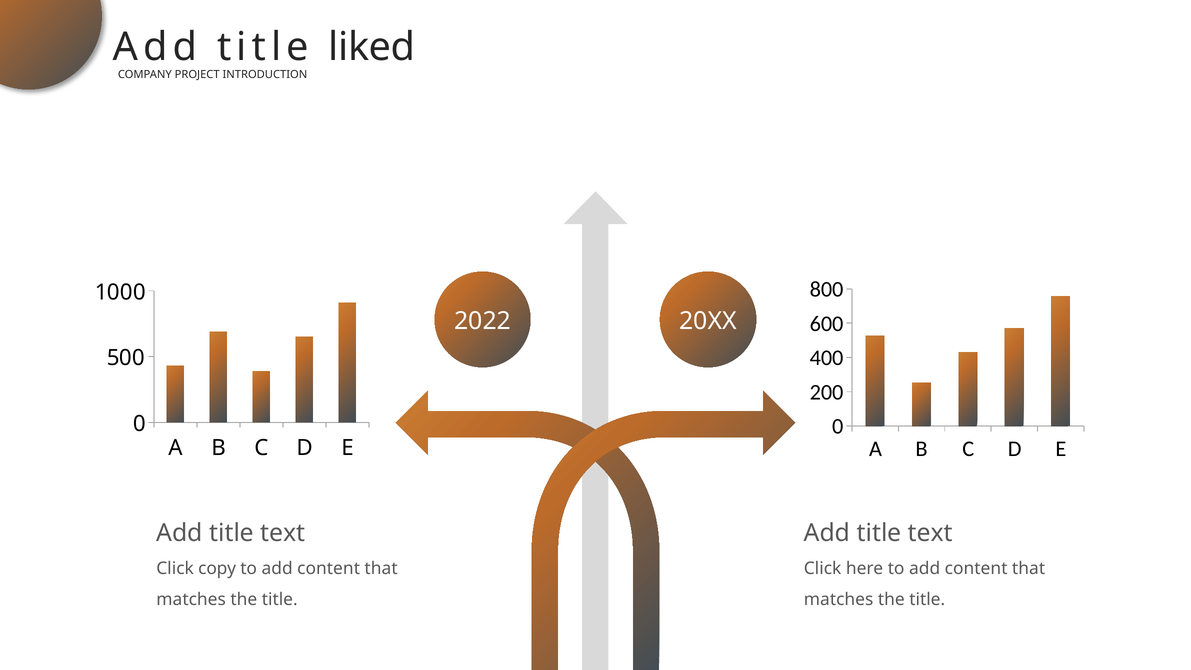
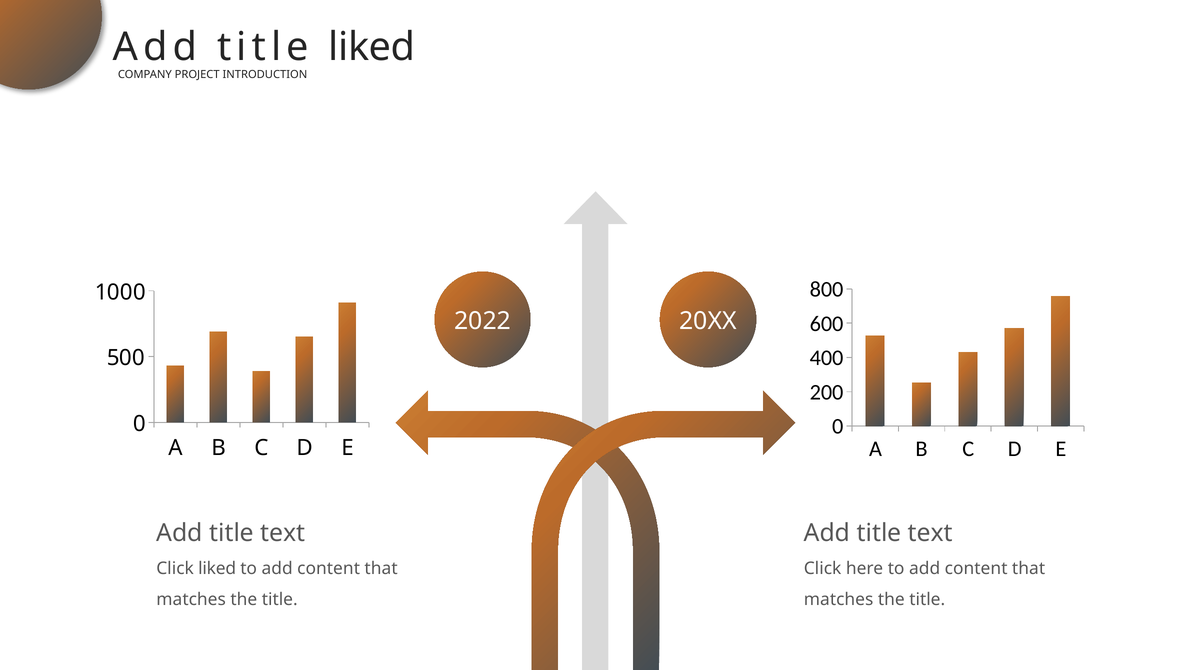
Click copy: copy -> liked (217, 568)
